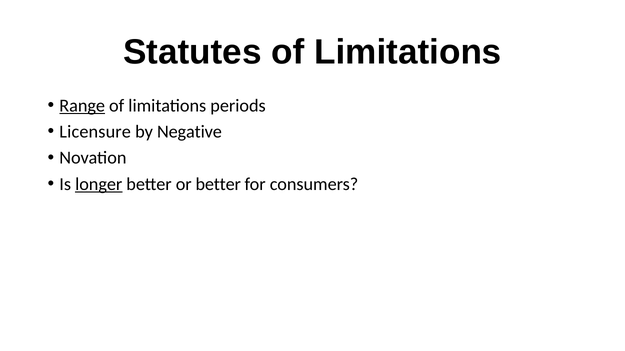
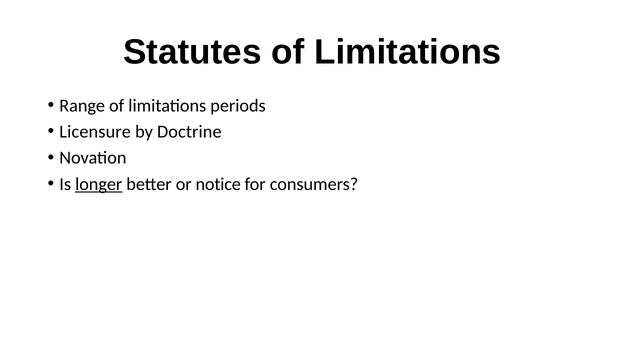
Range underline: present -> none (82, 106)
Negative: Negative -> Doctrine (189, 132)
or better: better -> notice (218, 184)
